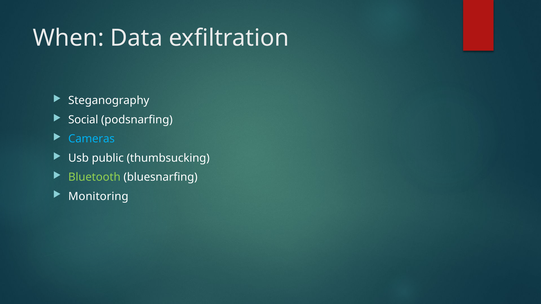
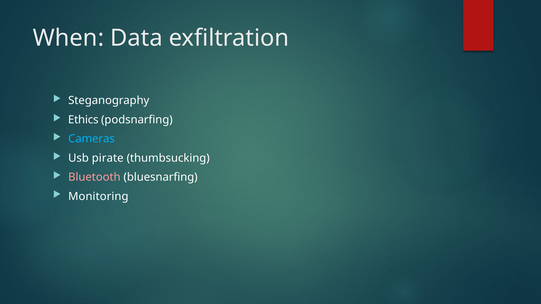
Social: Social -> Ethics (83, 120)
public: public -> pirate (108, 158)
Bluetooth colour: light green -> pink (94, 177)
